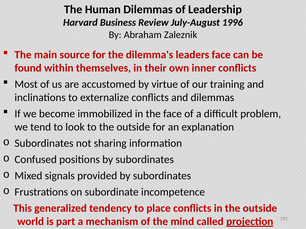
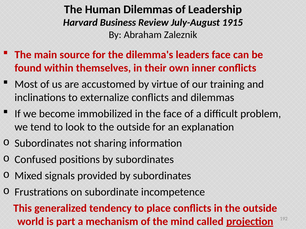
1996: 1996 -> 1915 (232, 23)
